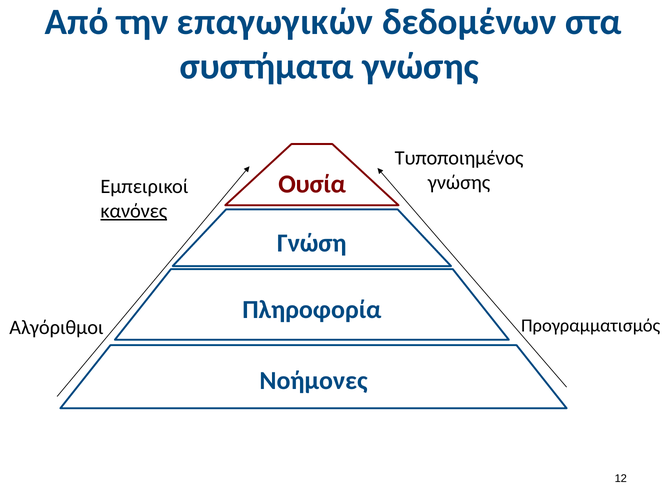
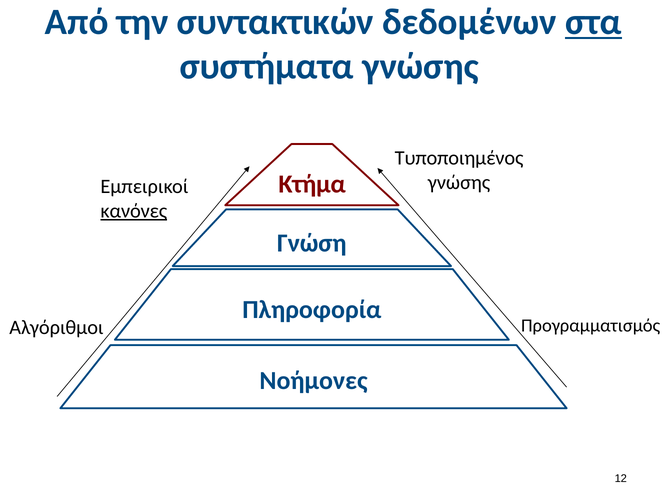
επαγωγικών: επαγωγικών -> συντακτικών (275, 22)
στα underline: none -> present (593, 22)
Ουσία: Ουσία -> Κτήμα (312, 184)
